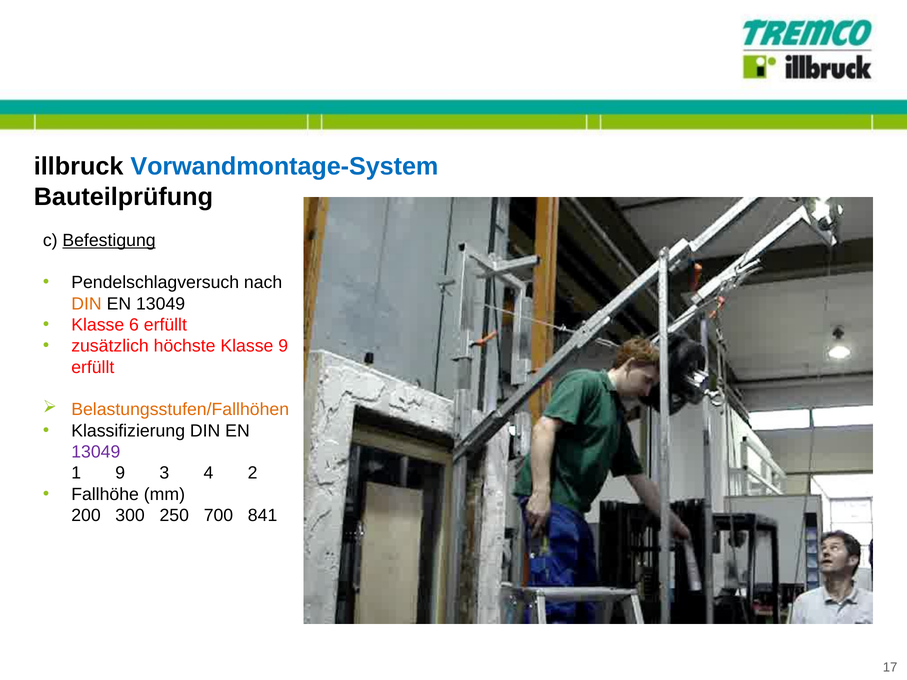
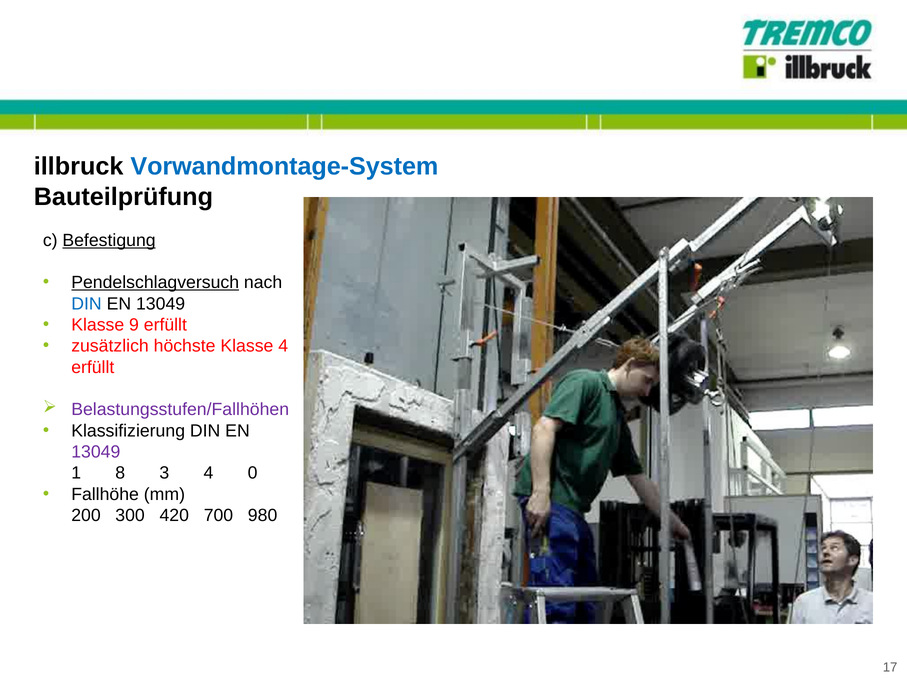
Pendelschlagversuch underline: none -> present (155, 283)
DIN colour: orange -> blue (86, 304)
6: 6 -> 9 (134, 325)
Klasse 9: 9 -> 4 (283, 346)
Belastungsstufen/Fallhöhen colour: orange -> purple (180, 410)
1 9: 9 -> 8 (120, 473)
2: 2 -> 0 (253, 473)
250: 250 -> 420 (174, 516)
841: 841 -> 980 (263, 516)
